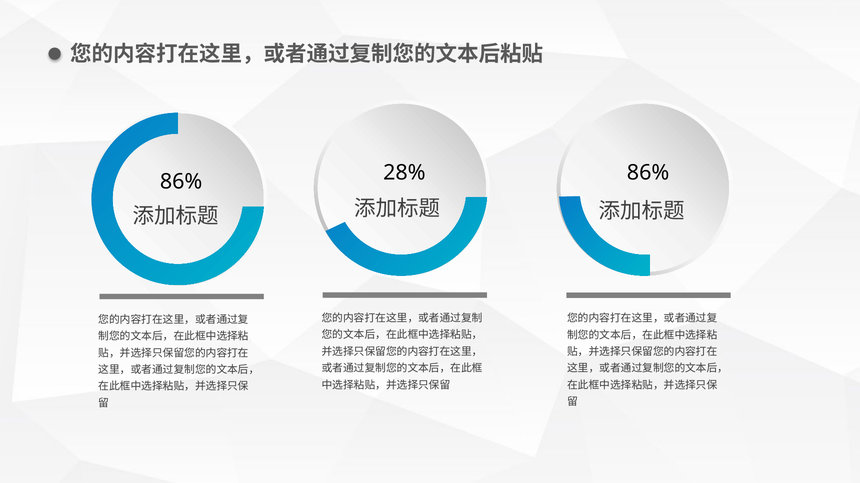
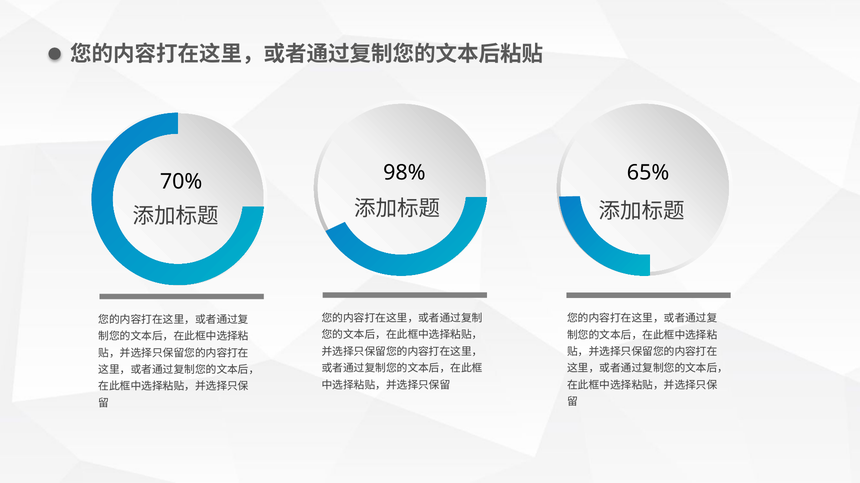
28%: 28% -> 98% (404, 173)
86%: 86% -> 65% (648, 173)
86%: 86% -> 70% (181, 182)
